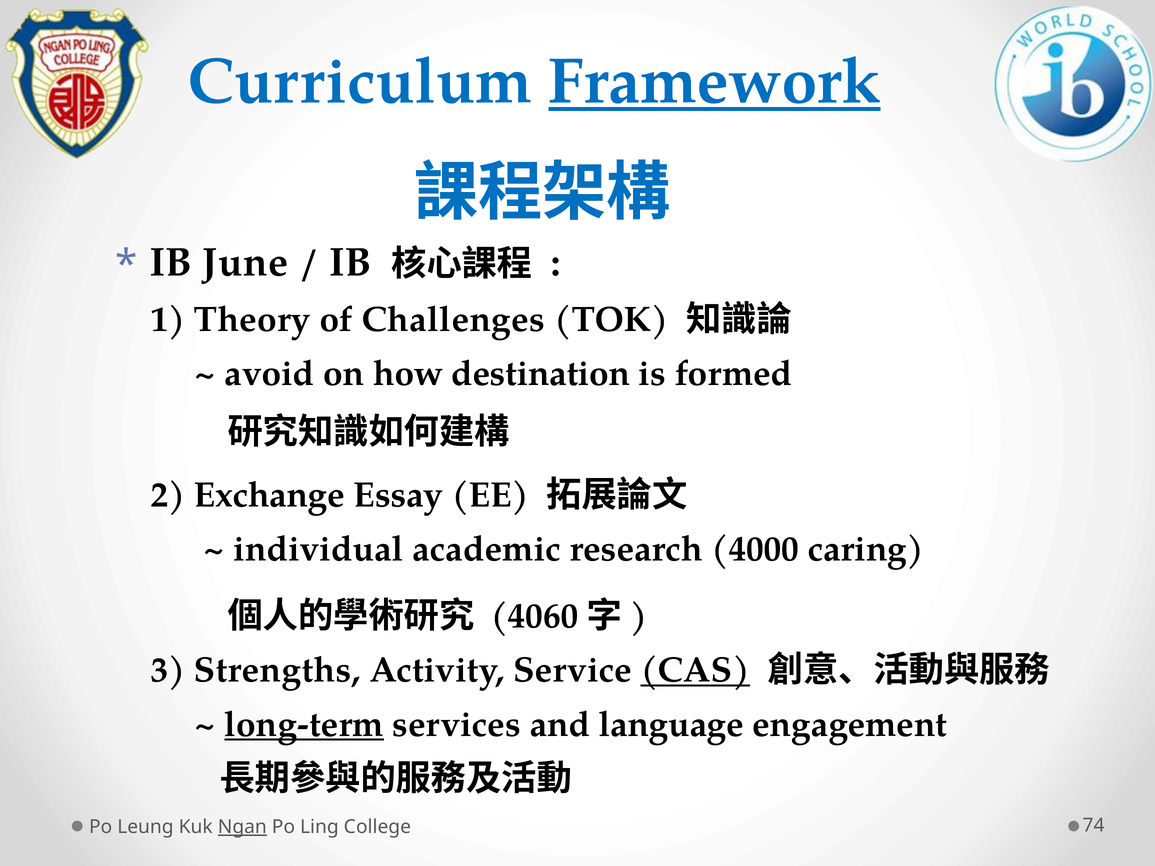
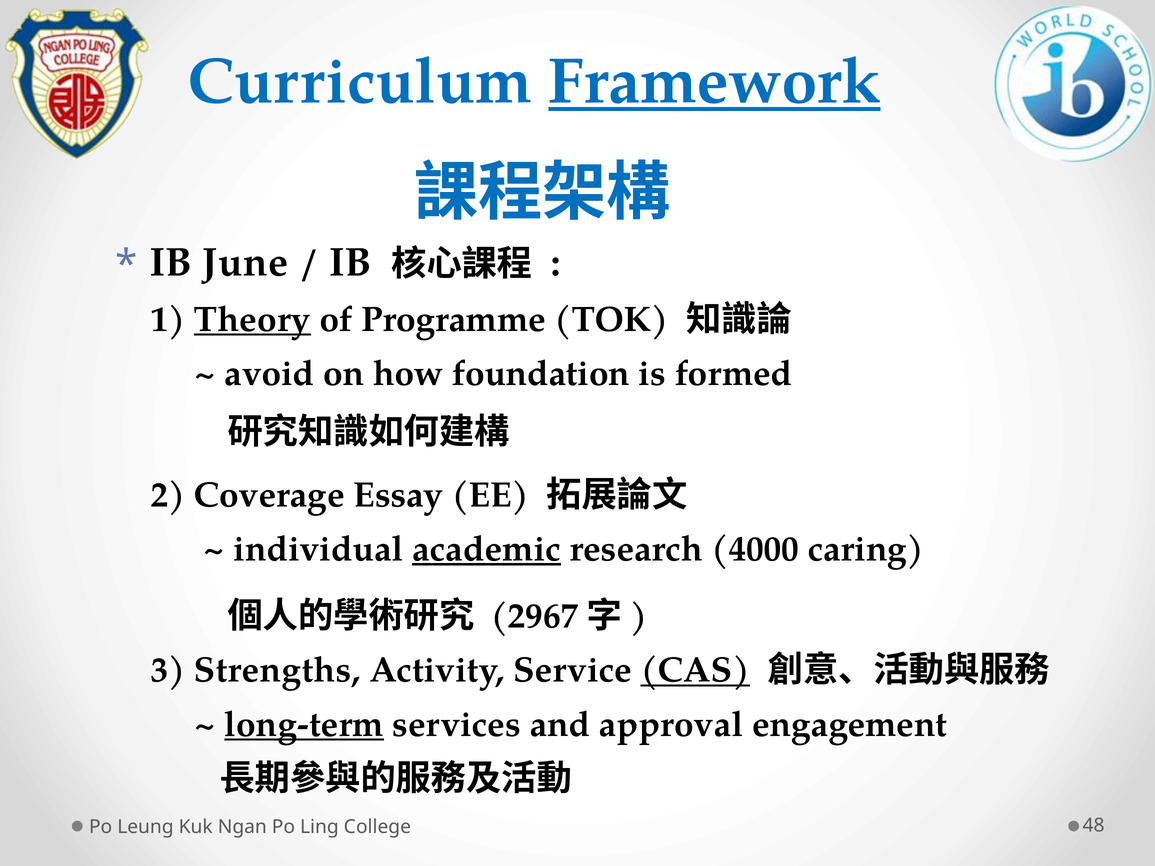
Theory underline: none -> present (252, 320)
Challenges: Challenges -> Programme (454, 320)
destination: destination -> foundation (541, 374)
Exchange: Exchange -> Coverage (269, 495)
academic underline: none -> present (487, 549)
4060: 4060 -> 2967 (534, 616)
language: language -> approval (671, 725)
Ngan underline: present -> none (242, 827)
74: 74 -> 48 (1094, 826)
